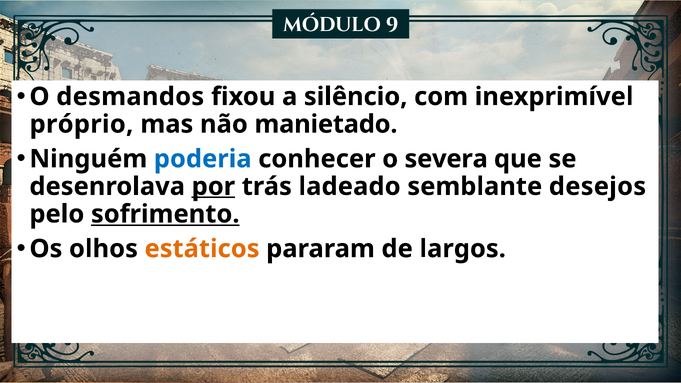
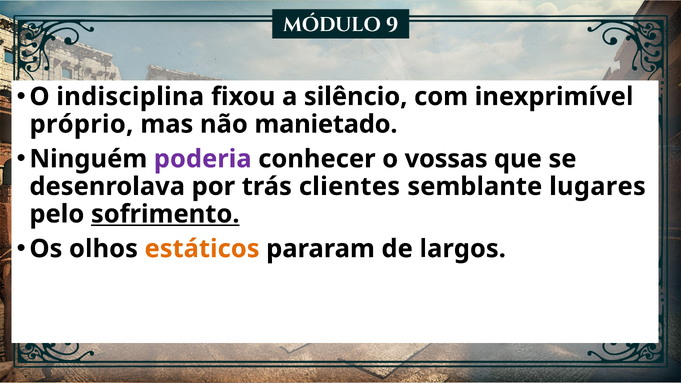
desmandos: desmandos -> indisciplina (130, 97)
poderia colour: blue -> purple (203, 159)
severa: severa -> vossas (446, 159)
por underline: present -> none (213, 187)
ladeado: ladeado -> clientes (349, 187)
desejos: desejos -> lugares (597, 187)
